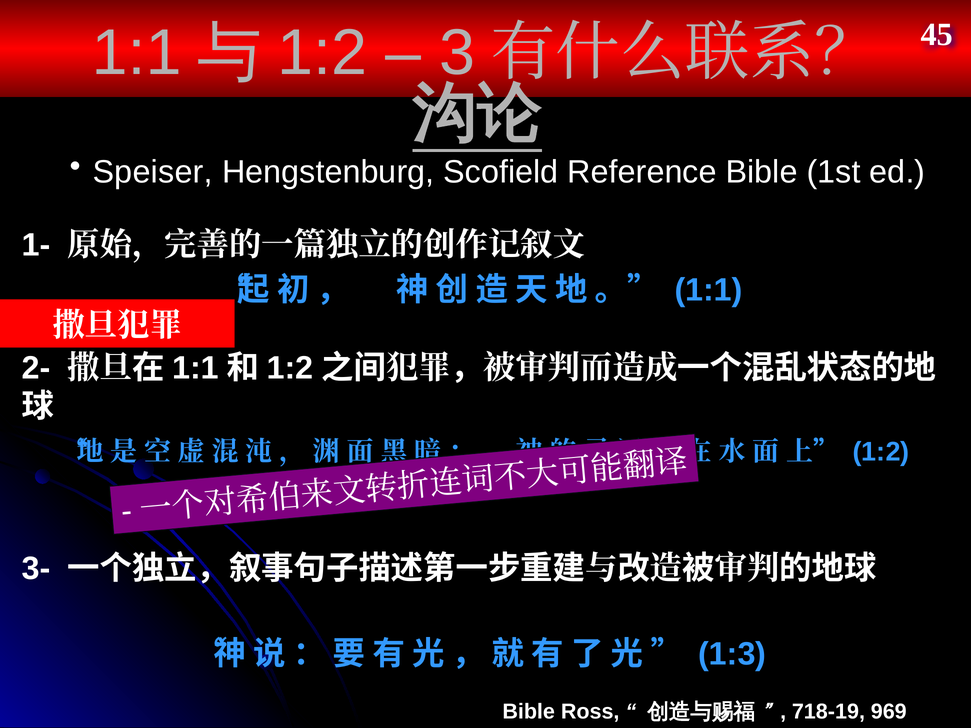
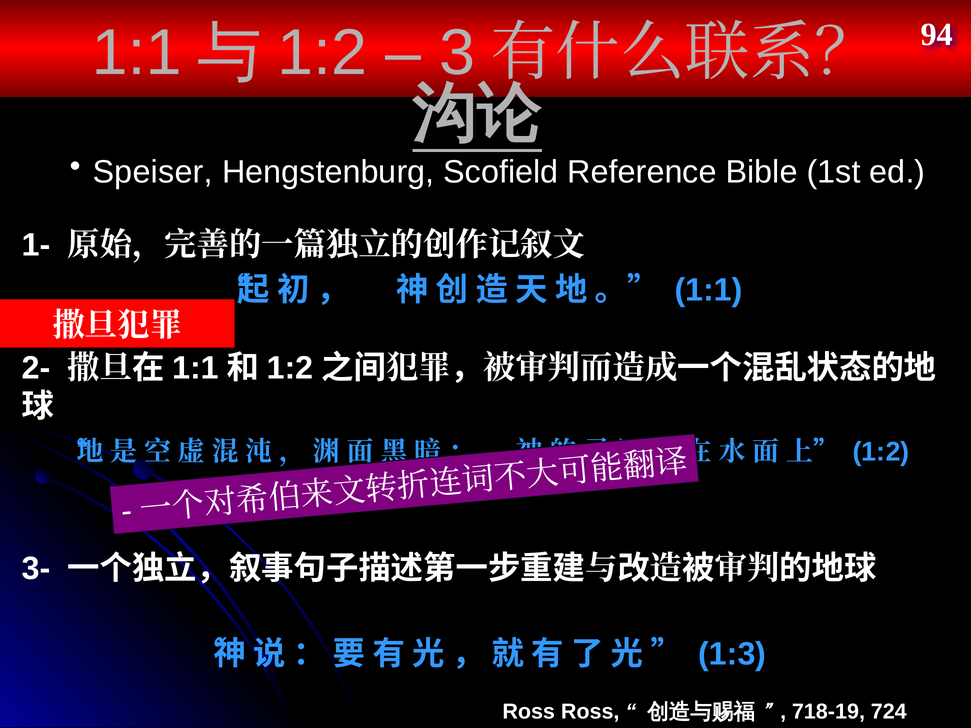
45: 45 -> 94 (937, 35)
Bible: Bible -> Ross (529, 712)
969: 969 -> 724 (889, 712)
